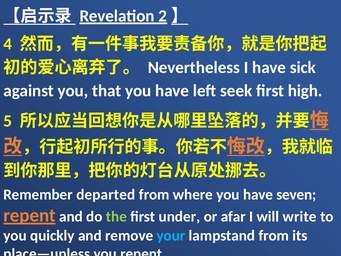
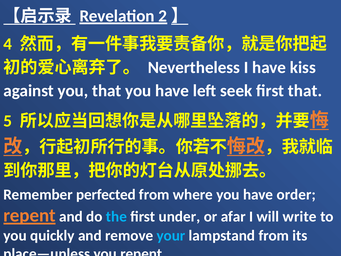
sick: sick -> kiss (303, 67)
first high: high -> that (305, 91)
departed: departed -> perfected (106, 194)
seven: seven -> order (296, 194)
the colour: light green -> light blue (116, 216)
